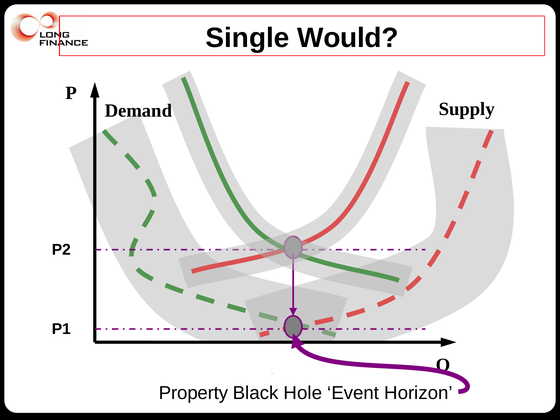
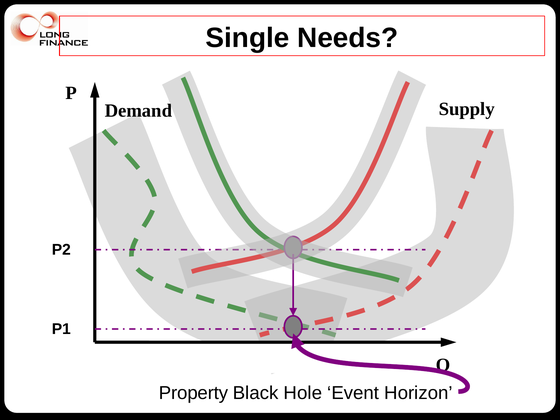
Would: Would -> Needs (348, 38)
